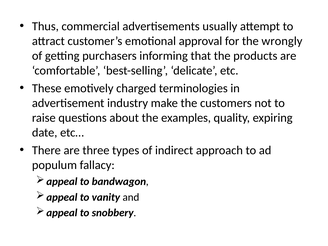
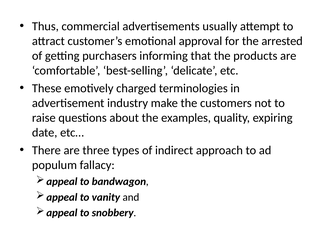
wrongly: wrongly -> arrested (282, 41)
